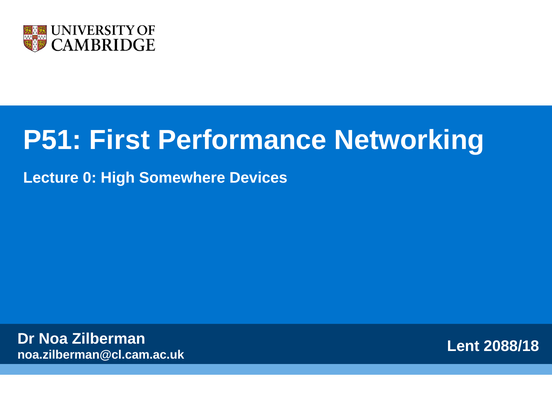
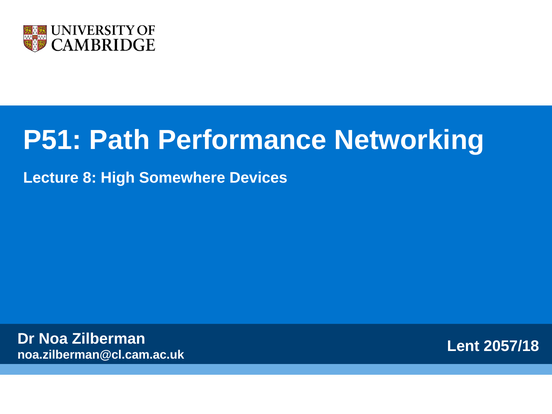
First: First -> Path (120, 140)
0: 0 -> 8 (90, 178)
2088/18: 2088/18 -> 2057/18 (511, 346)
